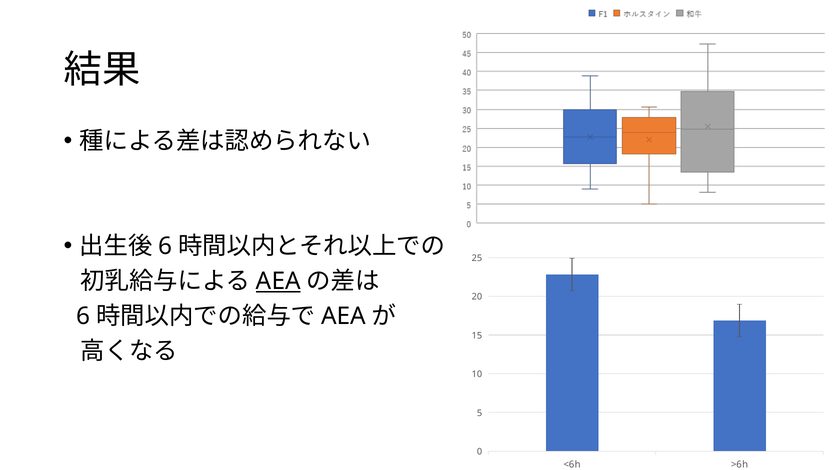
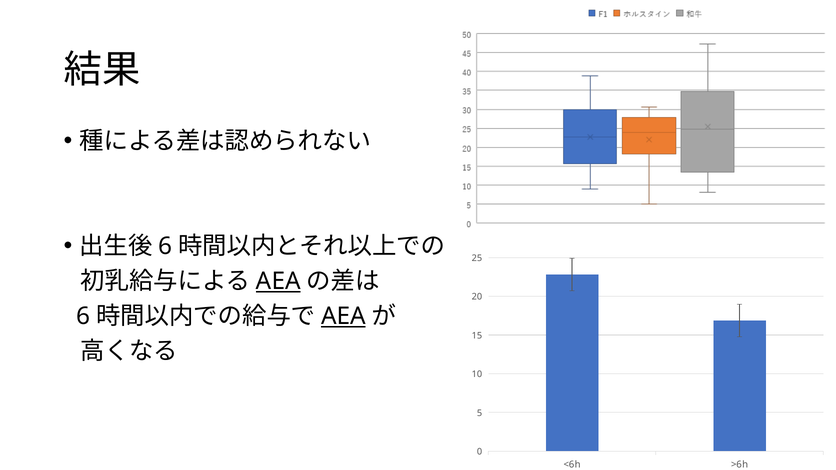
AEA underline: none -> present (343, 316)
